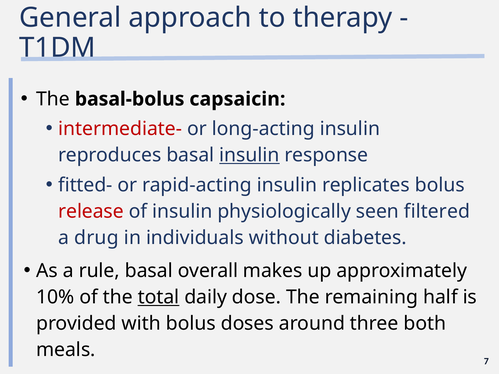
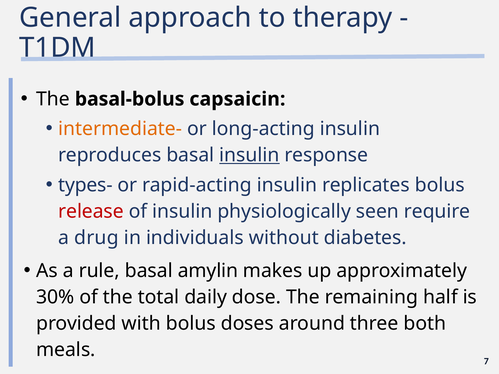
intermediate- colour: red -> orange (120, 129)
fitted-: fitted- -> types- (85, 185)
filtered: filtered -> require (437, 211)
overall: overall -> amylin (208, 271)
10%: 10% -> 30% (55, 297)
total underline: present -> none (159, 297)
